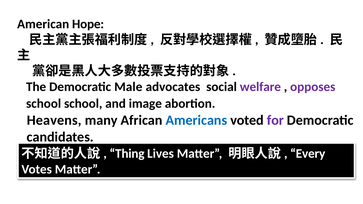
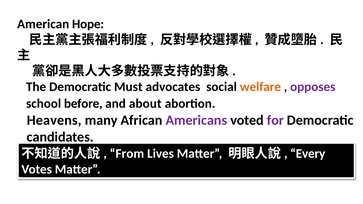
Male: Male -> Must (128, 87)
welfare colour: purple -> orange (260, 87)
school school: school -> before (83, 104)
image: image -> about (145, 104)
Americans colour: blue -> purple (196, 120)
Thing: Thing -> From (127, 154)
